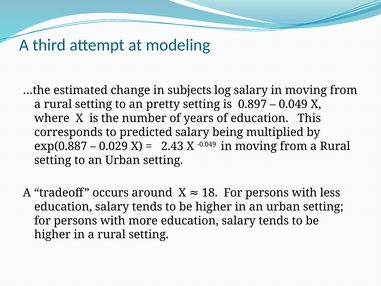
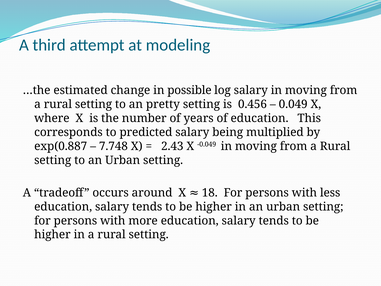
subjects: subjects -> possible (189, 90)
0.897: 0.897 -> 0.456 (252, 104)
0.029: 0.029 -> 7.748 (113, 146)
